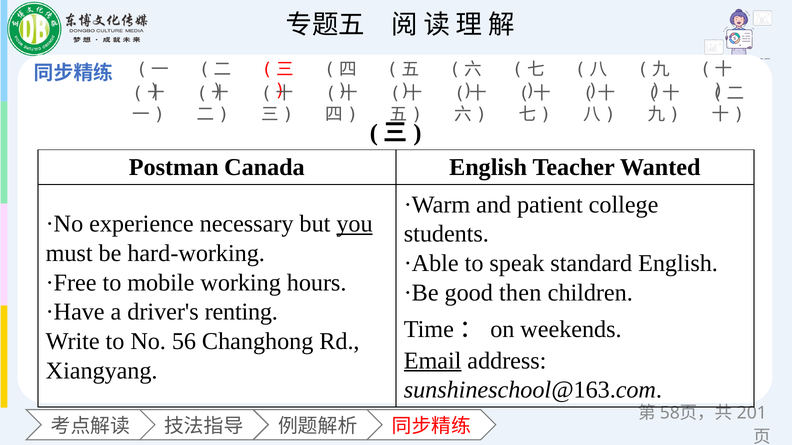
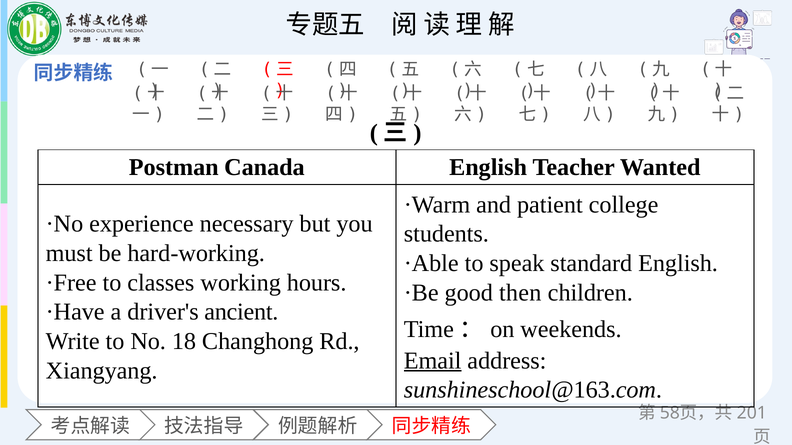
you underline: present -> none (355, 224)
mobile: mobile -> classes (161, 283)
renting: renting -> ancient (241, 312)
56: 56 -> 18 (184, 342)
